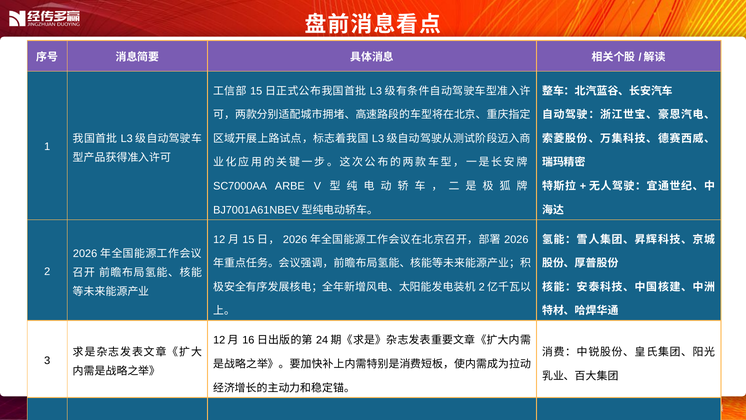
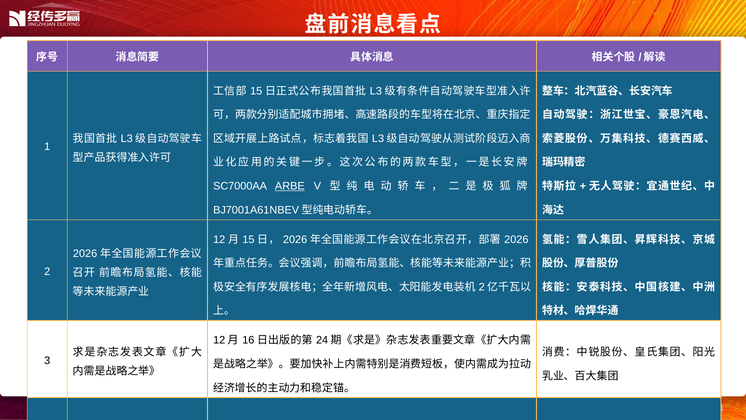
ARBE underline: none -> present (290, 186)
